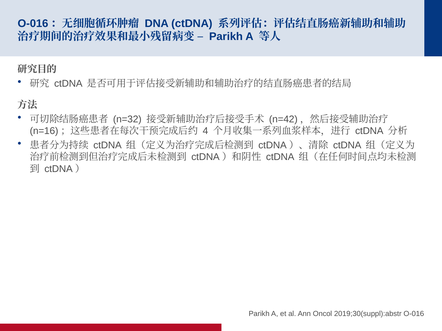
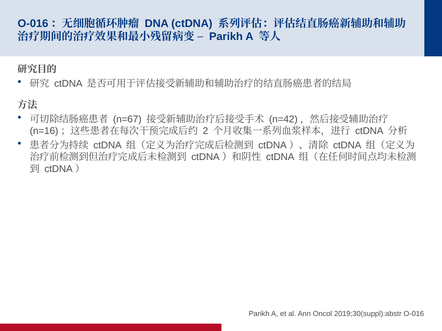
n=32: n=32 -> n=67 (127, 119)
4: 4 -> 2 (205, 131)
